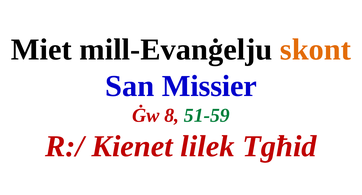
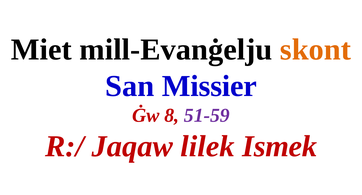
51-59 colour: green -> purple (207, 115)
Kienet: Kienet -> Jaqaw (132, 146)
Tgħid: Tgħid -> Ismek (280, 146)
